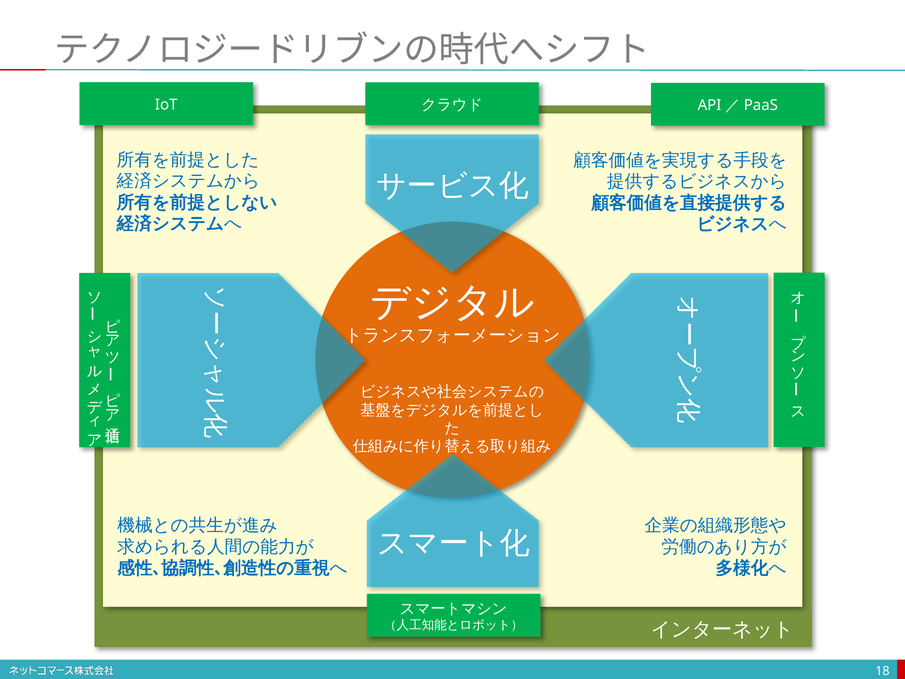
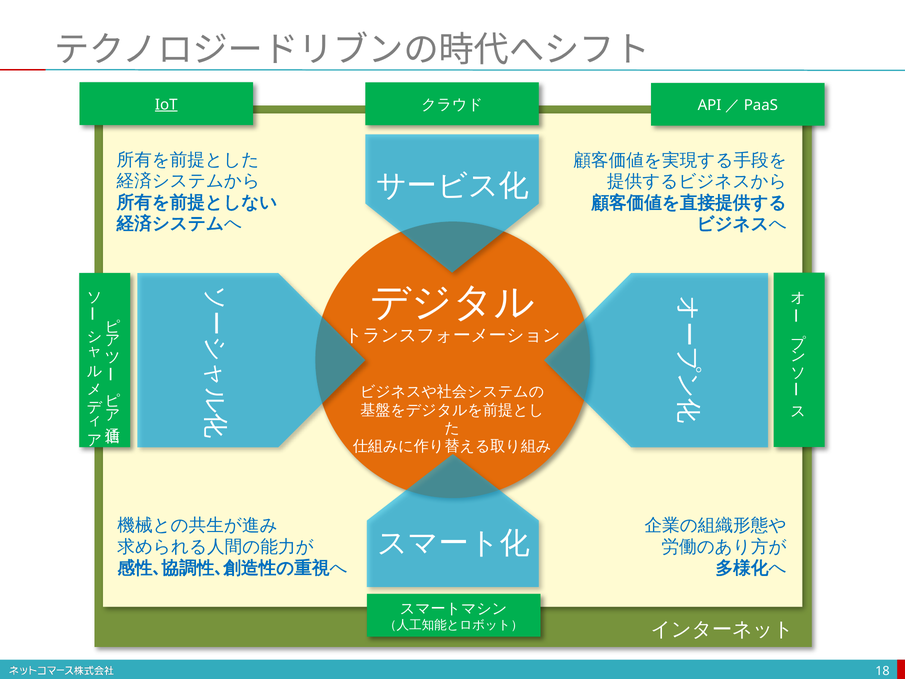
IoT underline: none -> present (166, 105)
